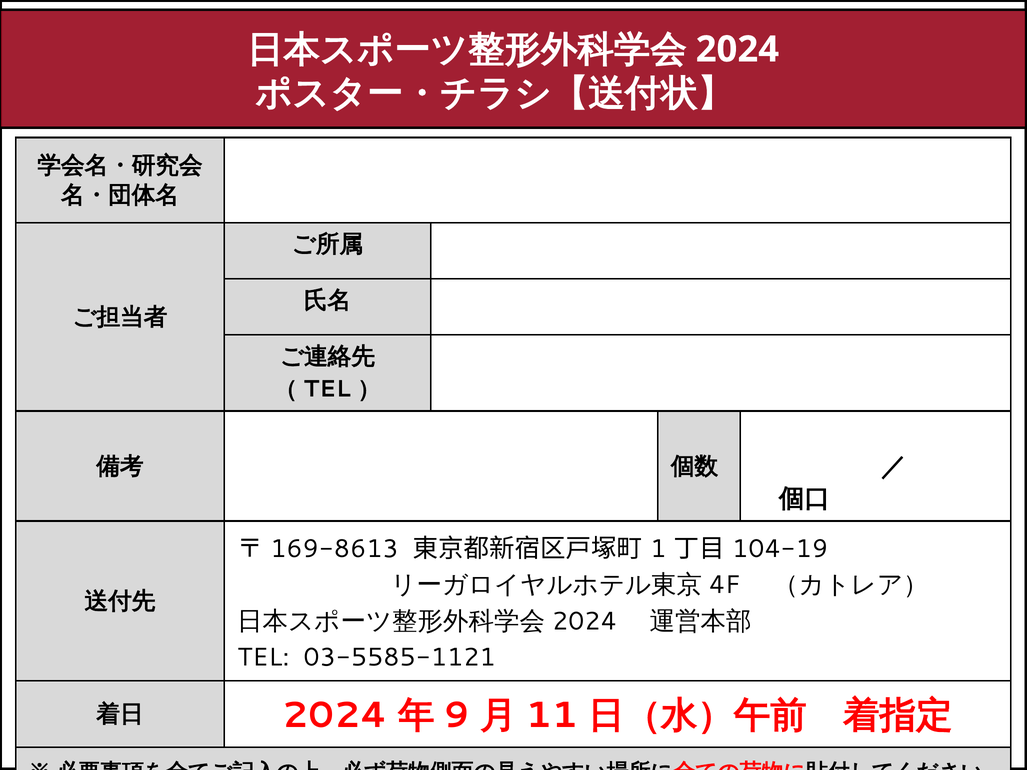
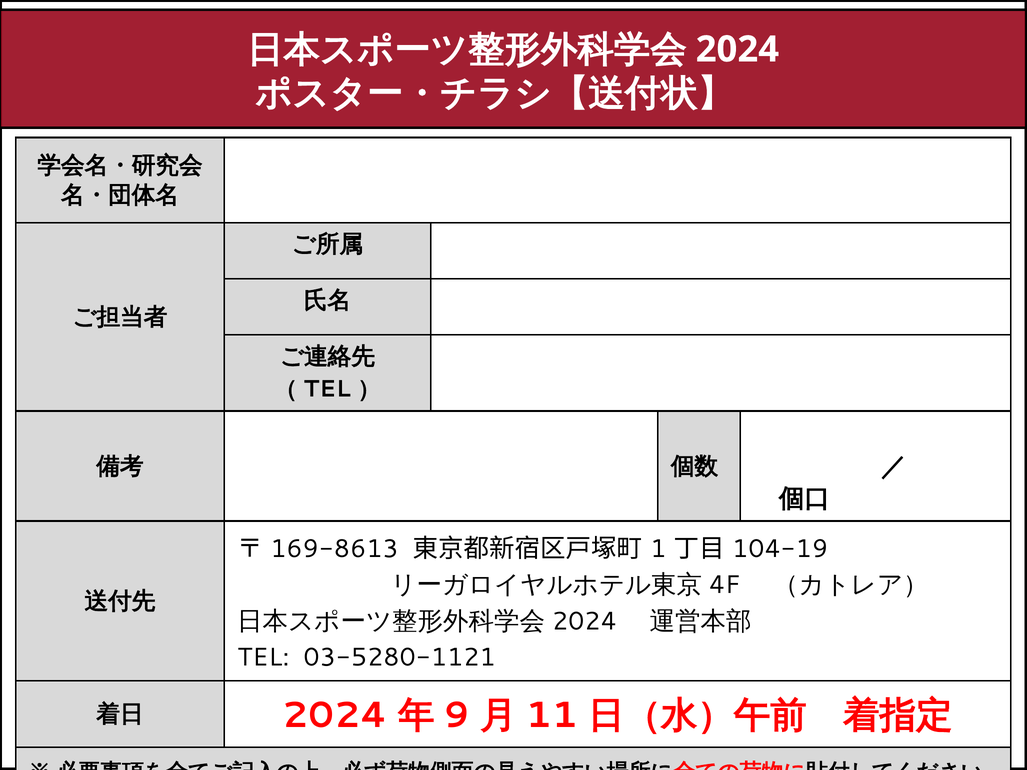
03-5585-1121: 03-5585-1121 -> 03-5280-1121 (400, 658)
